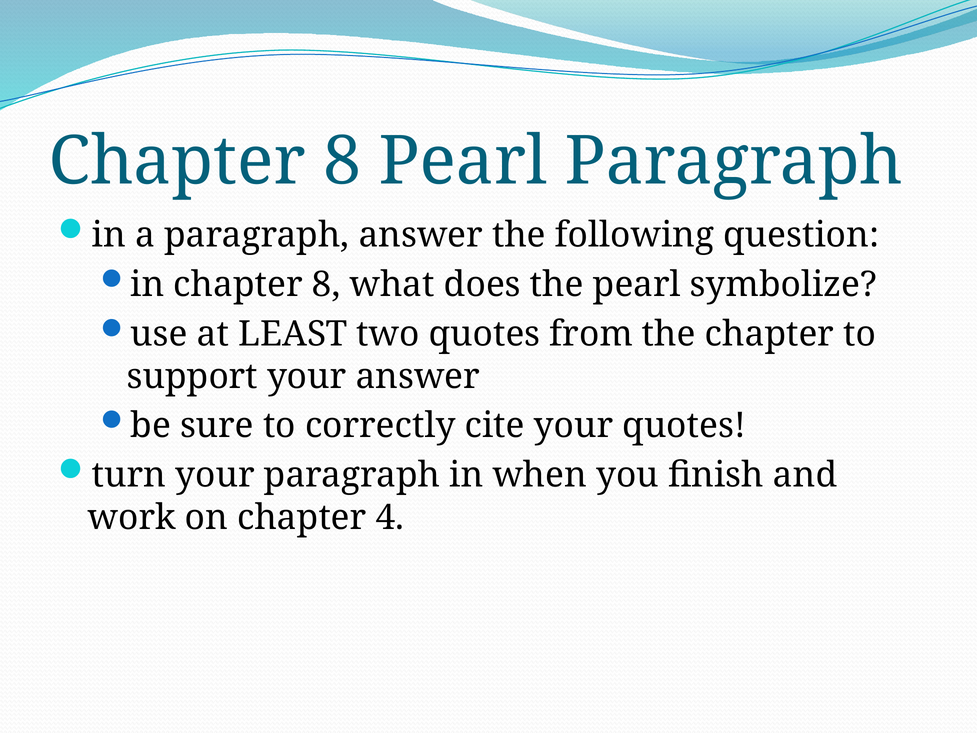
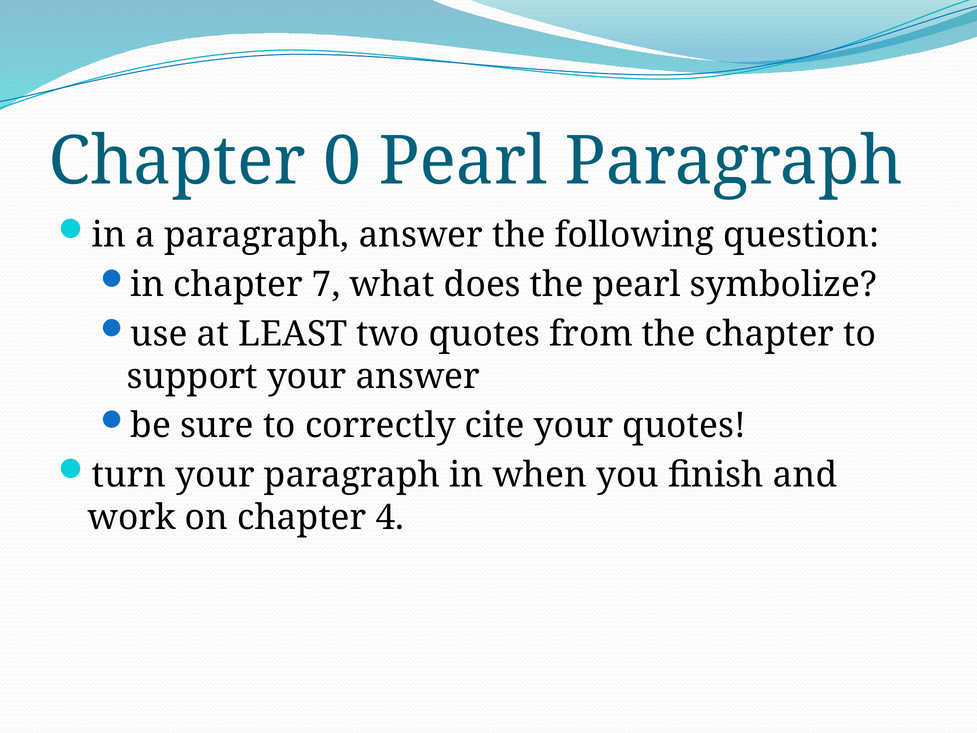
8: 8 -> 0 (342, 161)
in chapter 8: 8 -> 7 (326, 285)
